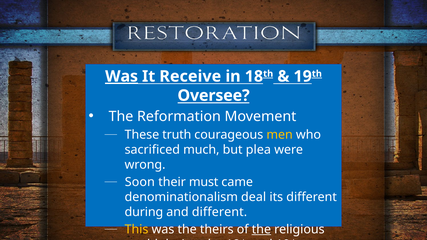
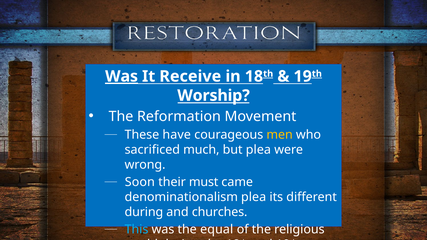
Oversee: Oversee -> Worship (214, 96)
truth: truth -> have (177, 135)
denominationalism deal: deal -> plea (254, 197)
and different: different -> churches (220, 212)
This colour: yellow -> light blue (137, 230)
theirs: theirs -> equal (217, 230)
the underline: present -> none (261, 230)
